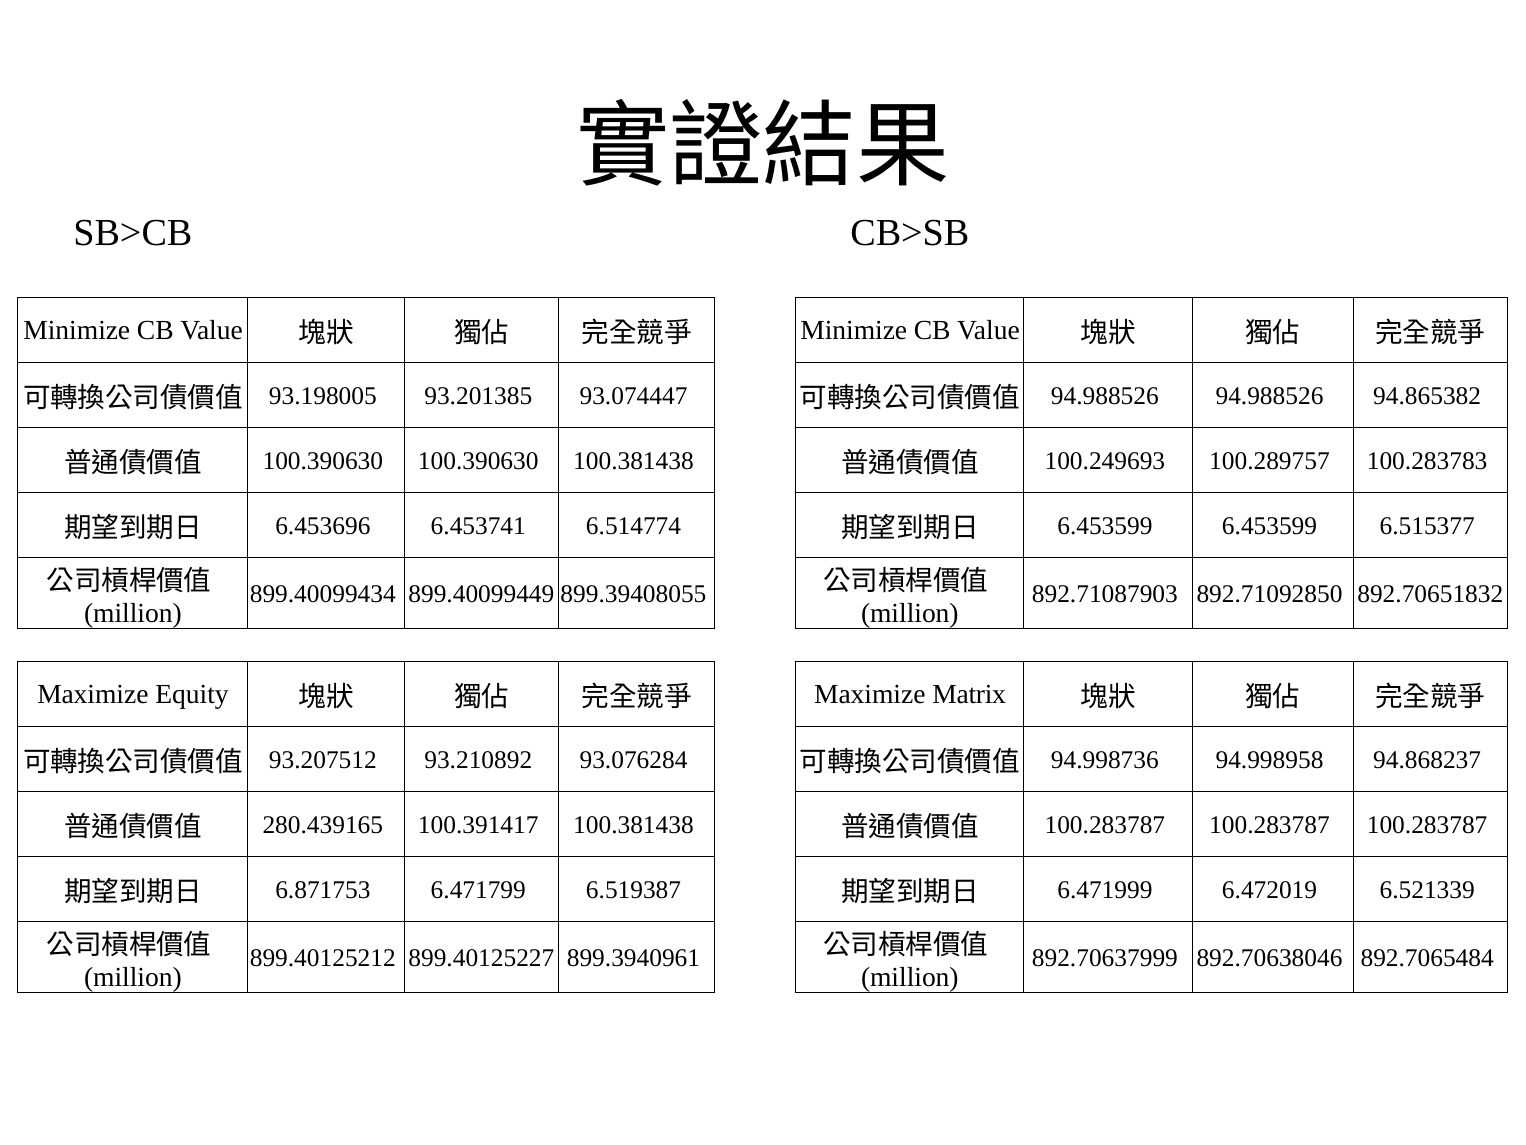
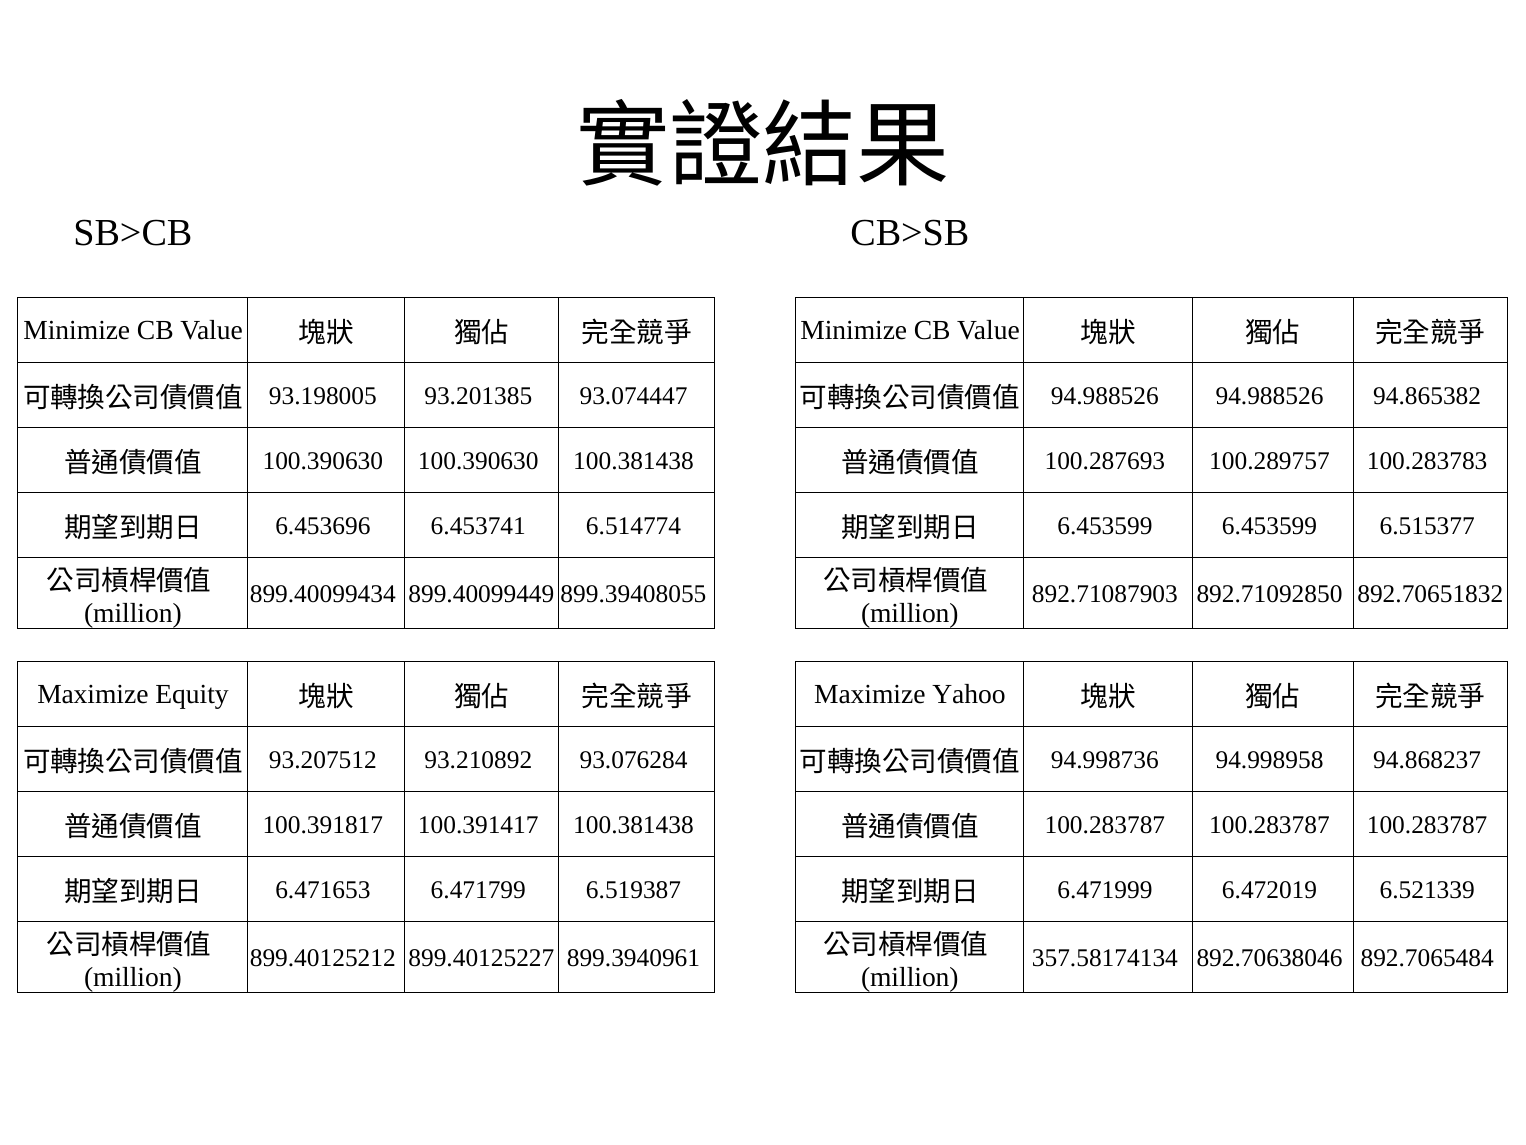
100.249693: 100.249693 -> 100.287693 (1105, 461)
Matrix: Matrix -> Yahoo (969, 694)
280.439165: 280.439165 -> 100.391817 (323, 825)
6.871753: 6.871753 -> 6.471653 (323, 890)
892.70637999: 892.70637999 -> 357.58174134 (1105, 958)
